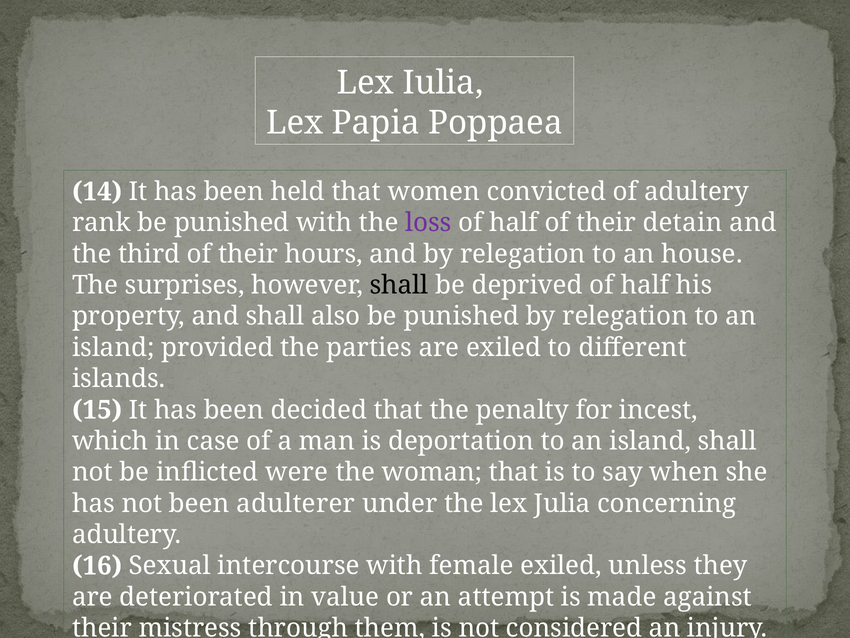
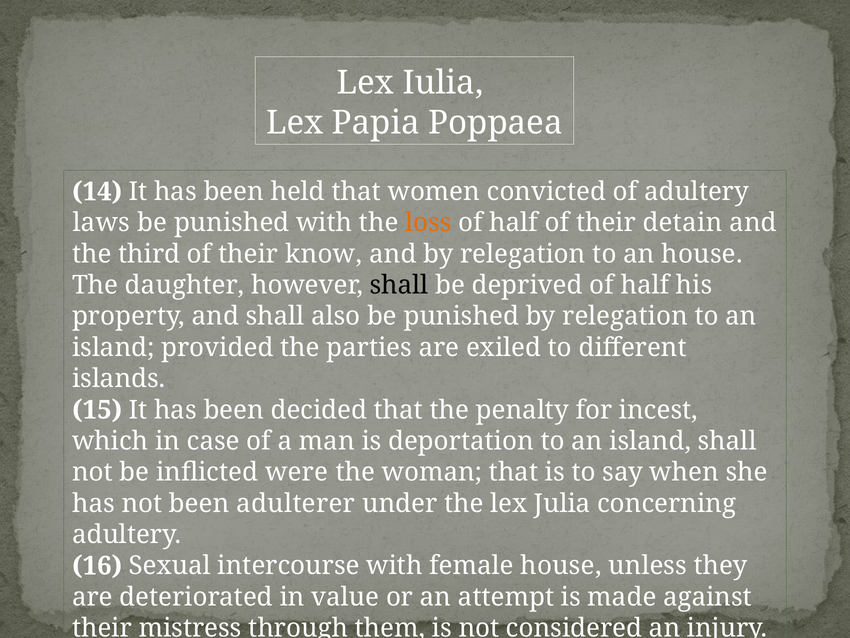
rank: rank -> laws (101, 223)
loss colour: purple -> orange (428, 223)
hours: hours -> know (324, 254)
surprises: surprises -> daughter (185, 285)
female exiled: exiled -> house (561, 565)
